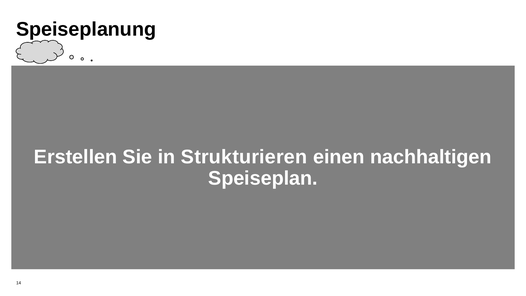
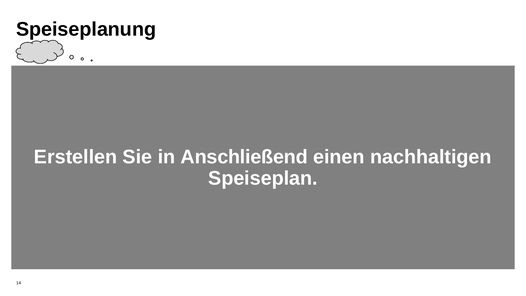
Strukturieren: Strukturieren -> Anschließend (244, 157)
